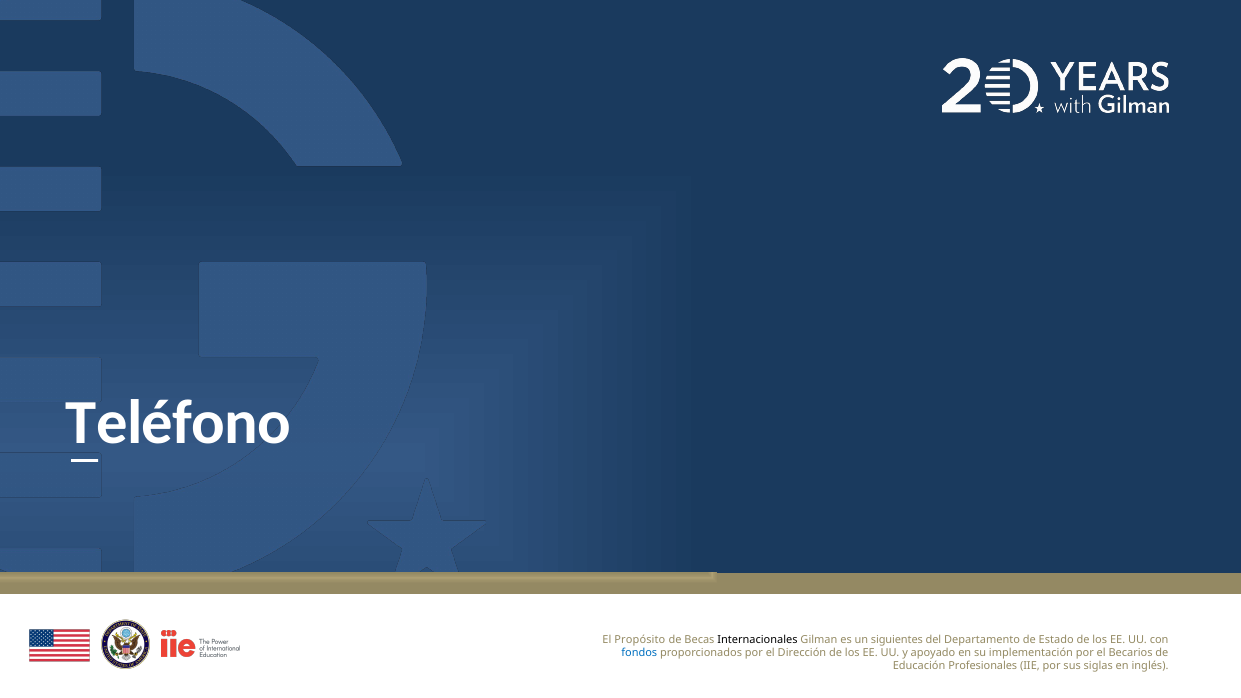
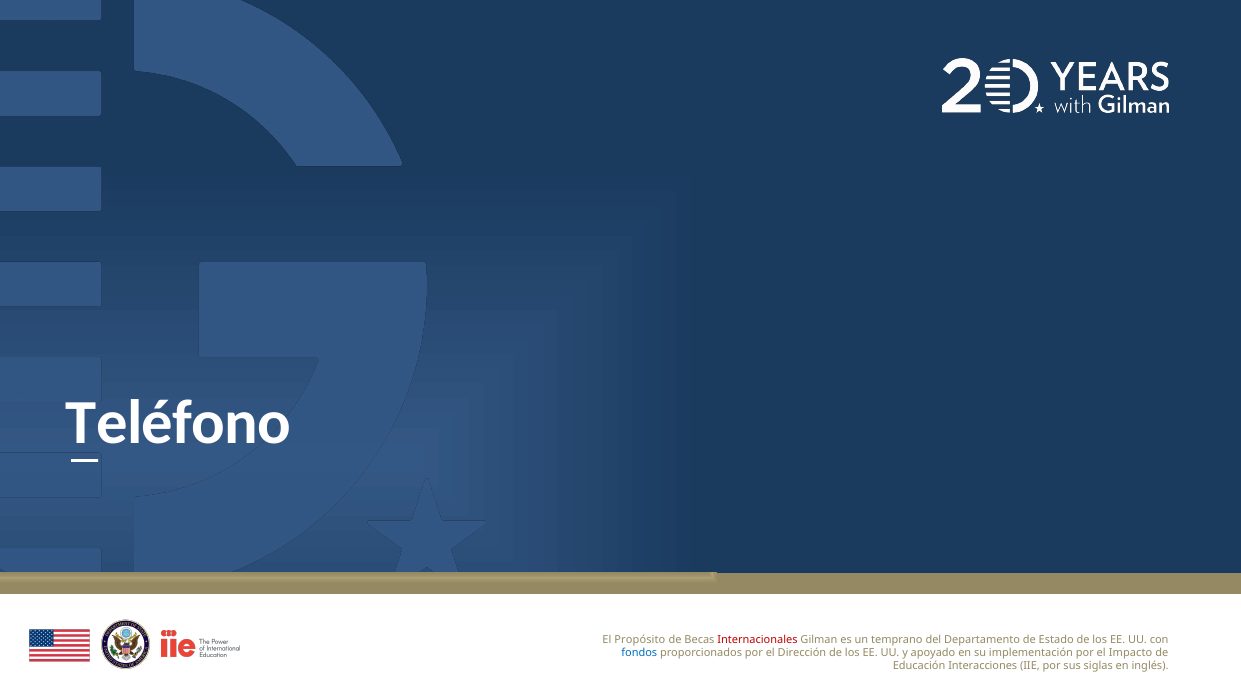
Internacionales colour: black -> red (757, 640)
siguientes: siguientes -> temprano (897, 640)
Becarios: Becarios -> Impacto (1131, 653)
Profesionales: Profesionales -> Interacciones (983, 666)
